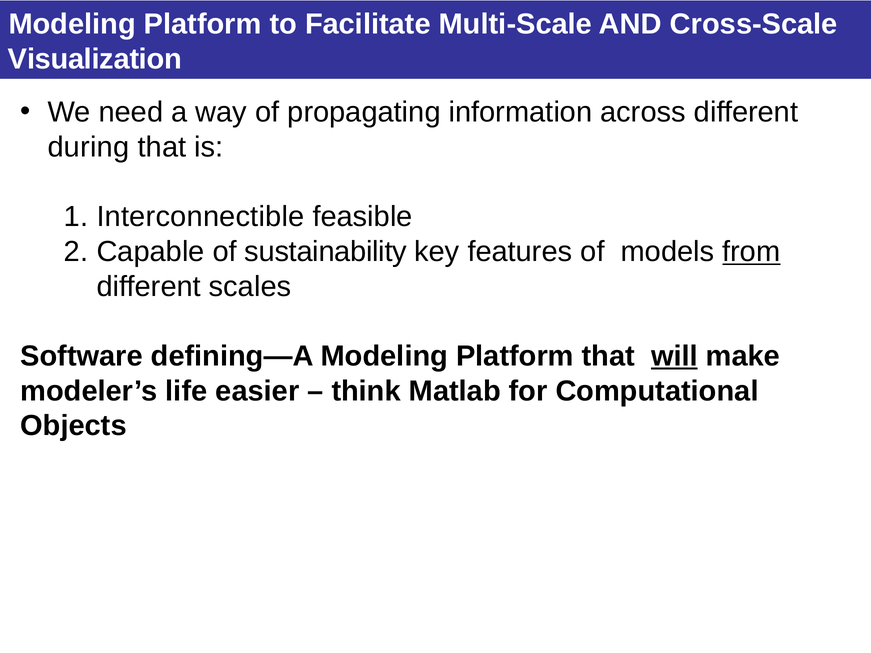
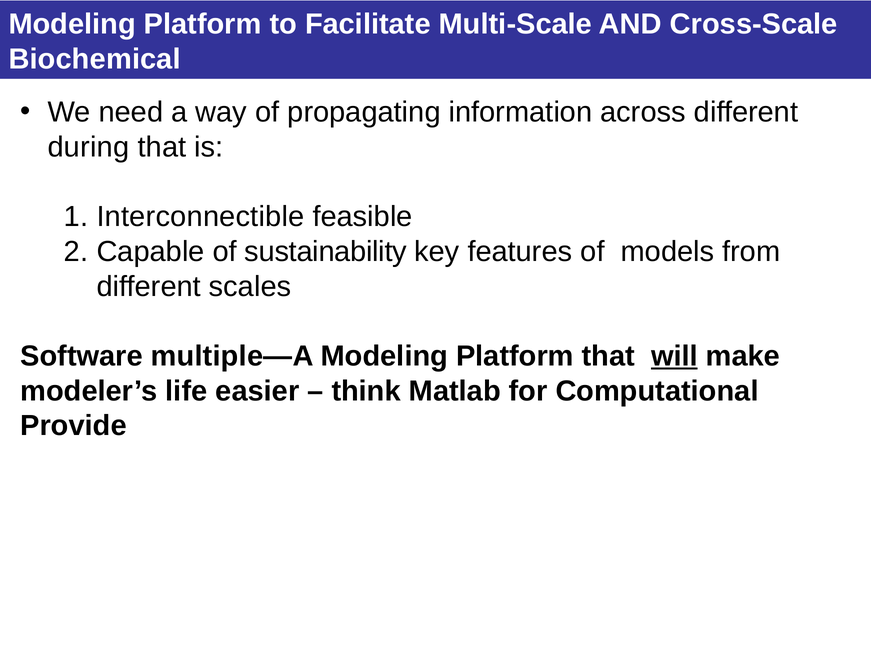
Visualization: Visualization -> Biochemical (95, 59)
from underline: present -> none (751, 252)
defining—A: defining—A -> multiple—A (232, 356)
Objects: Objects -> Provide (74, 426)
